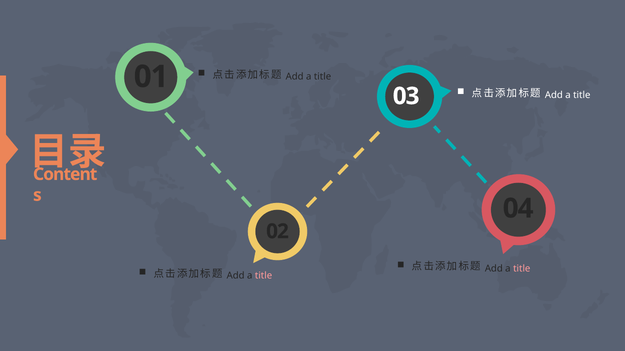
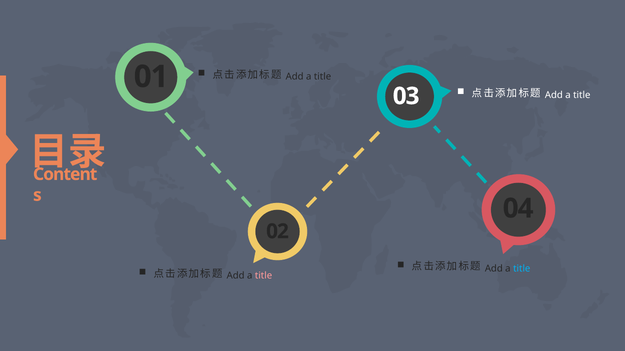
title colour: pink -> light blue (522, 269)
